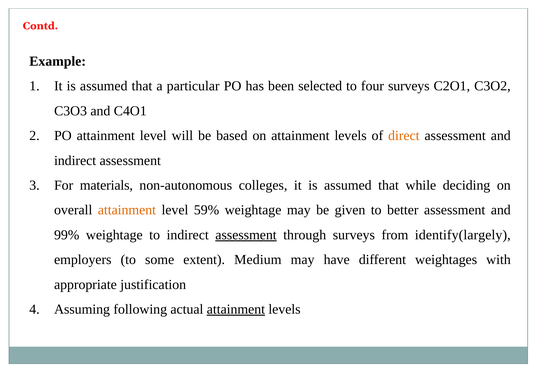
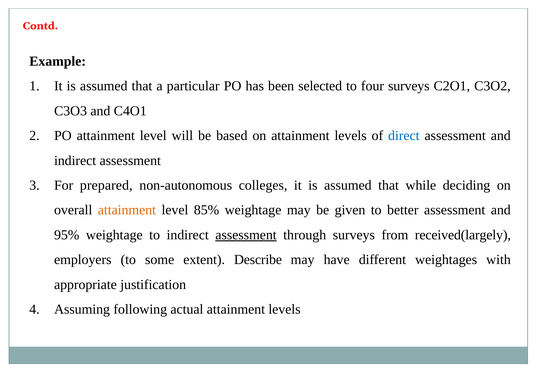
direct colour: orange -> blue (404, 136)
materials: materials -> prepared (106, 185)
59%: 59% -> 85% (207, 210)
99%: 99% -> 95% (67, 235)
identify(largely: identify(largely -> received(largely (463, 235)
Medium: Medium -> Describe (258, 259)
attainment underline: present -> none (236, 309)
